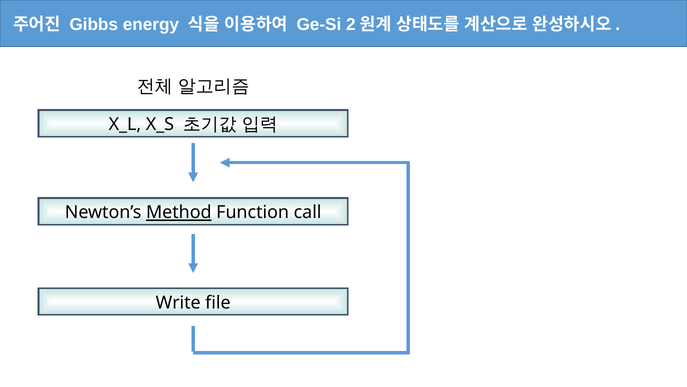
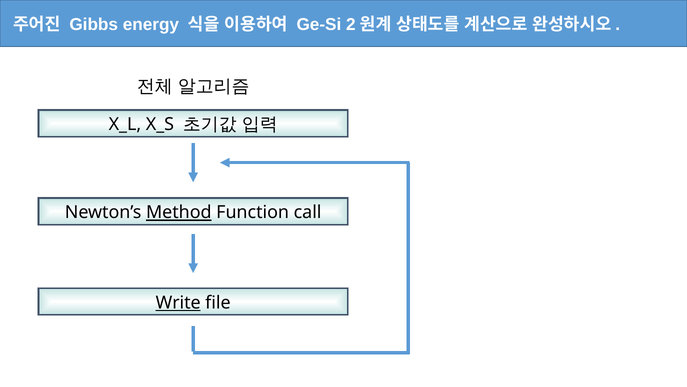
Write underline: none -> present (178, 302)
